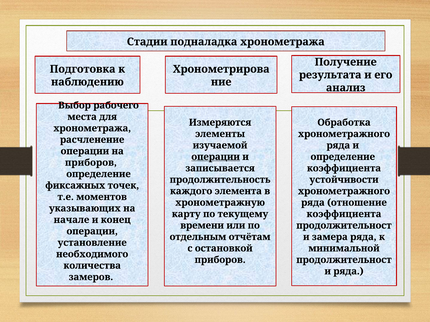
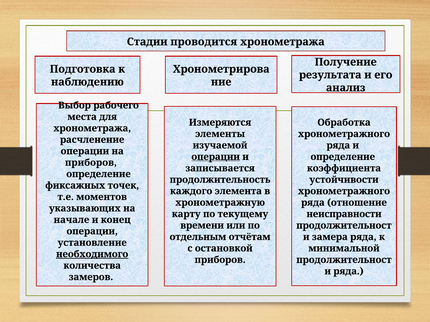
подналадка: подналадка -> проводится (204, 42)
коэффициента: коэффициента -> неисправности (344, 214)
необходимого underline: none -> present (92, 255)
